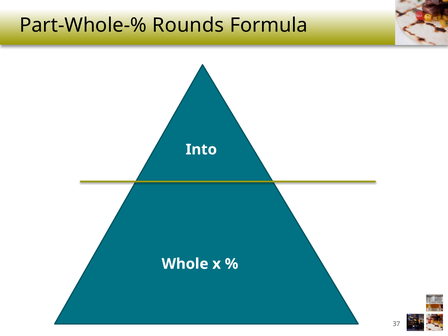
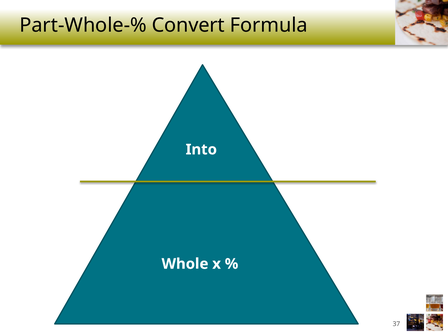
Rounds: Rounds -> Convert (188, 25)
